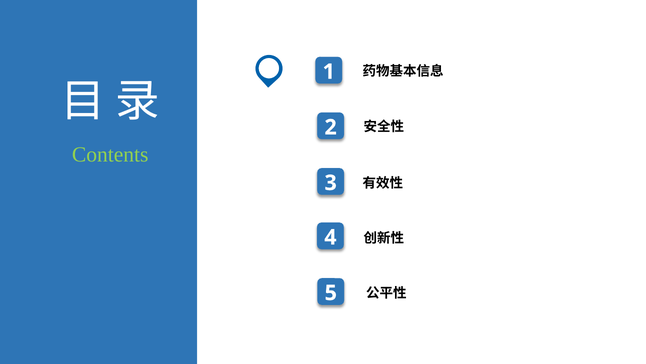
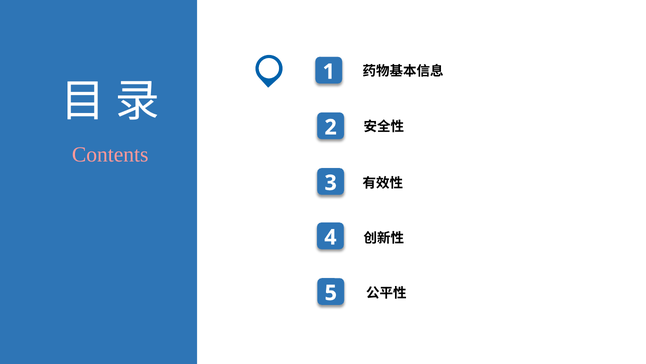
Contents colour: light green -> pink (110, 154)
